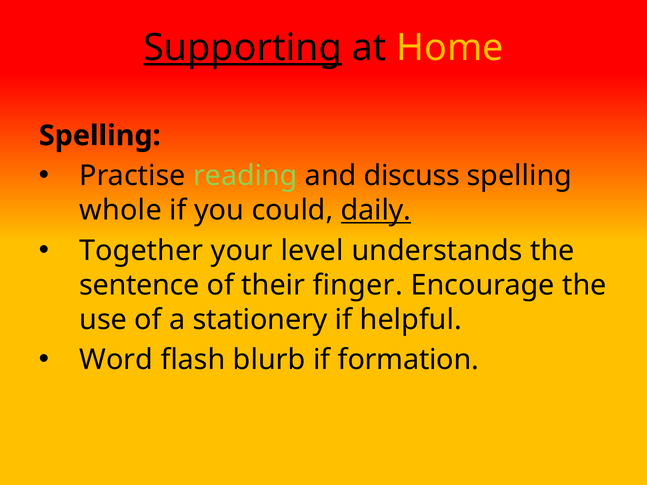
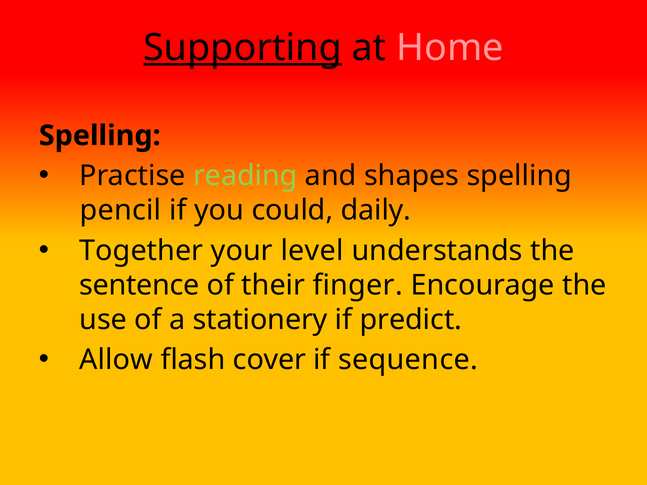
Home colour: yellow -> pink (450, 48)
discuss: discuss -> shapes (412, 176)
whole: whole -> pencil (121, 211)
daily underline: present -> none (376, 211)
helpful: helpful -> predict (411, 320)
Word: Word -> Allow (116, 360)
blurb: blurb -> cover (269, 360)
formation: formation -> sequence (408, 360)
